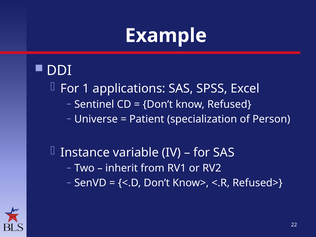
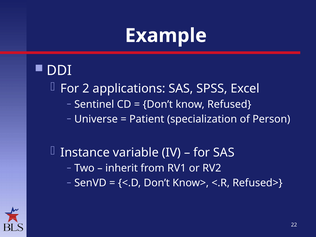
1: 1 -> 2 (86, 89)
